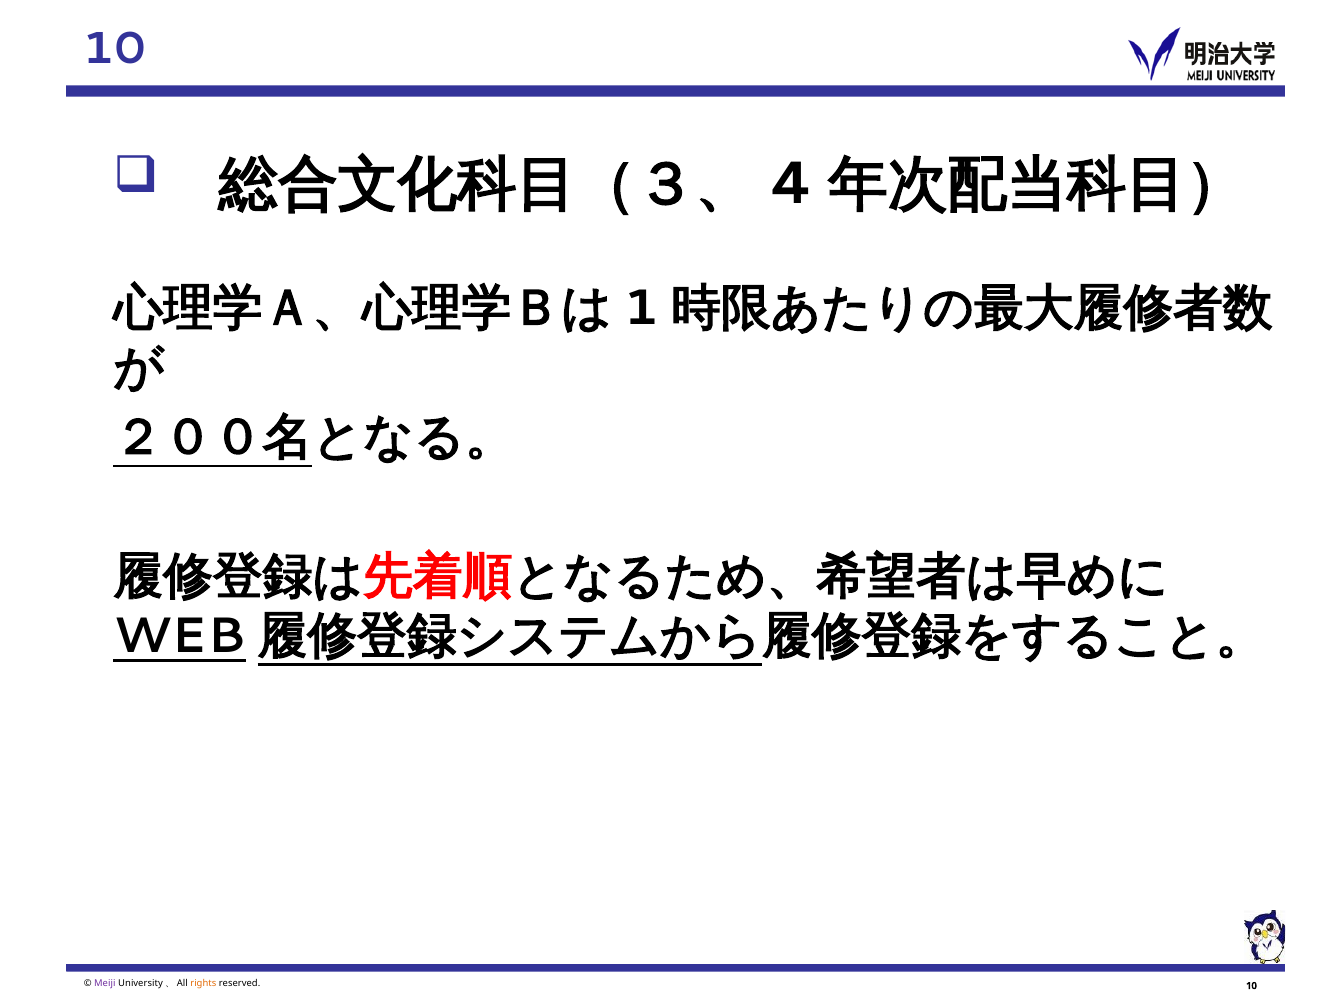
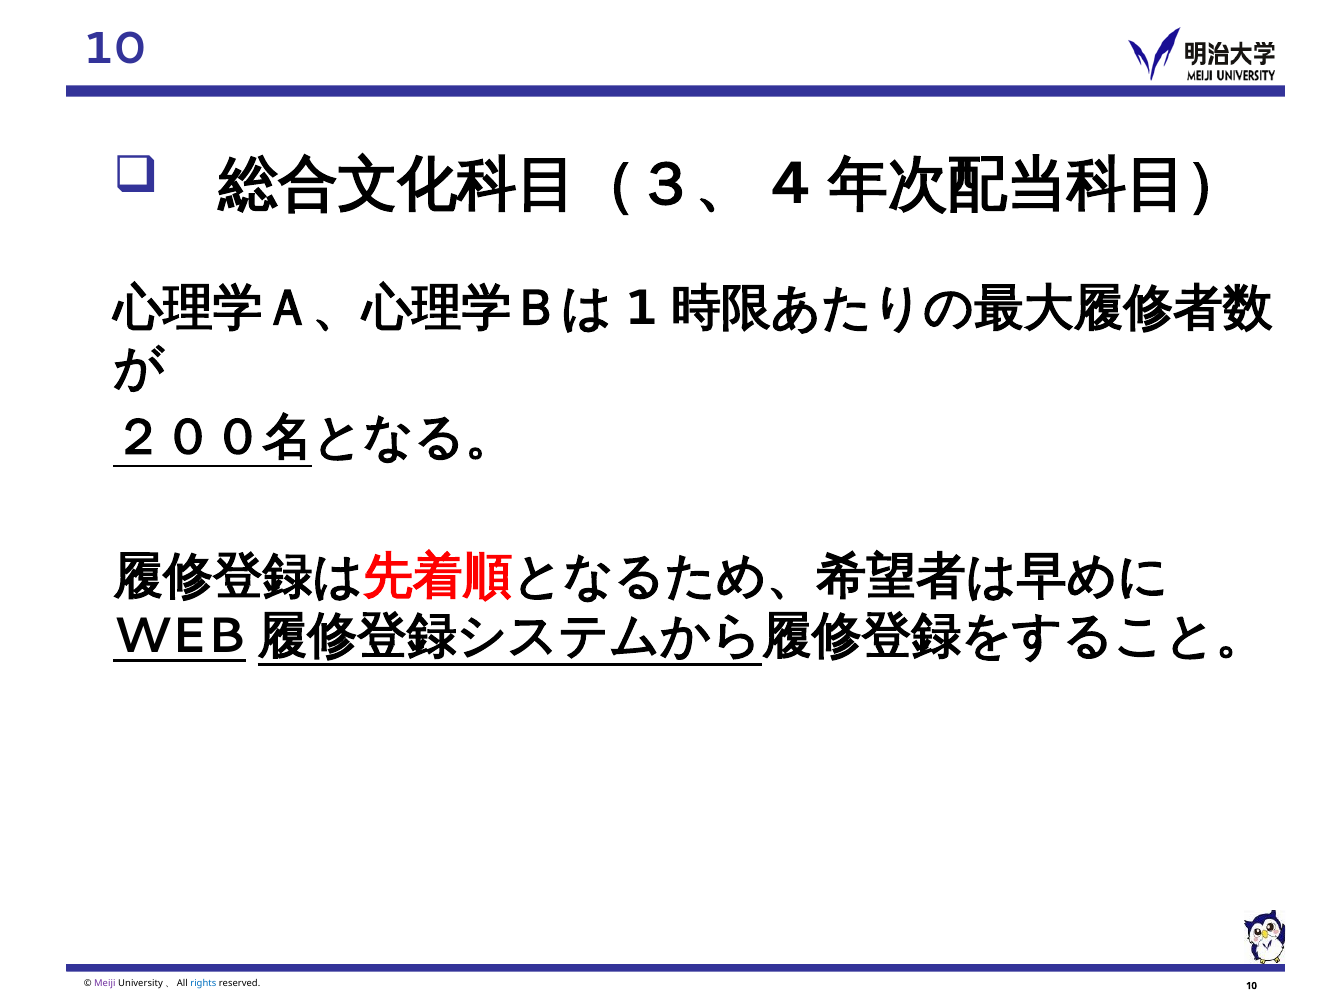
rights colour: orange -> blue (203, 983)
